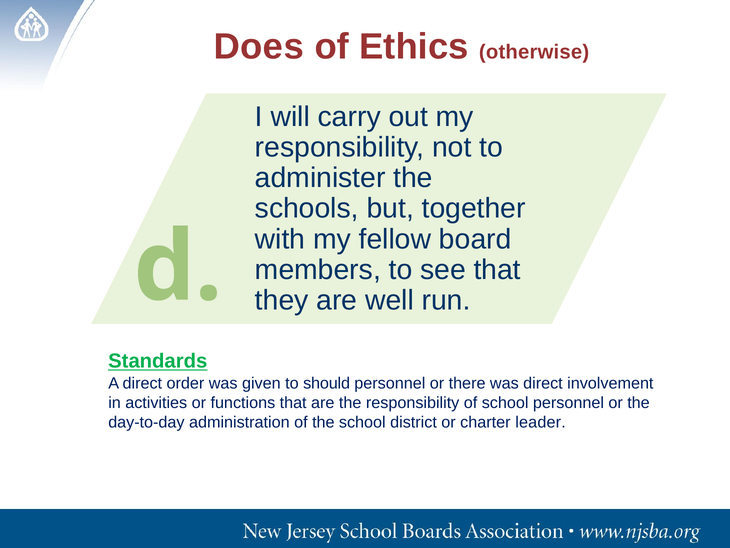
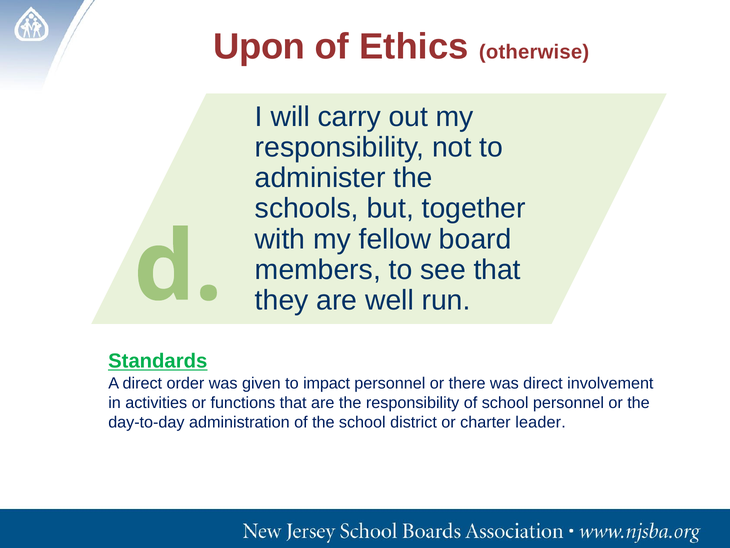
Does: Does -> Upon (259, 47)
should: should -> impact (327, 383)
